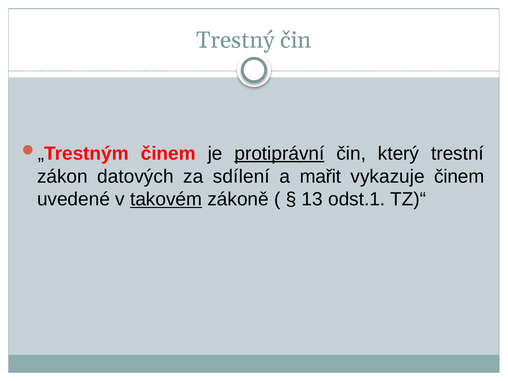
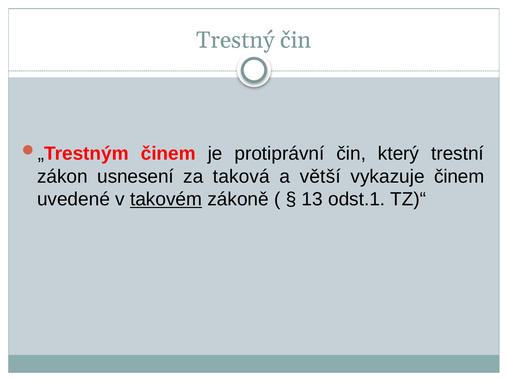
protiprávní underline: present -> none (279, 154)
datových: datových -> usnesení (136, 176)
sdílení: sdílení -> taková (241, 176)
mařit: mařit -> větší (320, 176)
